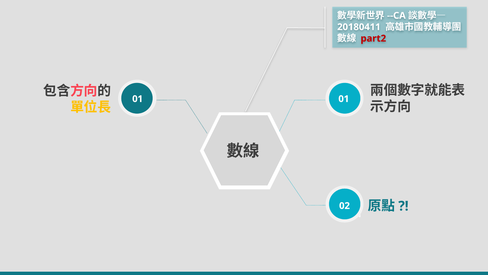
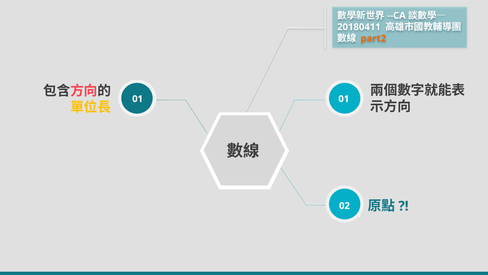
part2 colour: red -> orange (373, 38)
